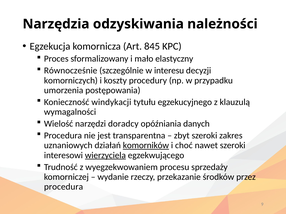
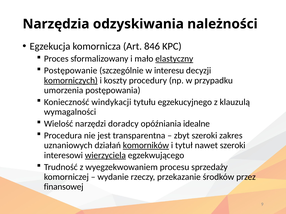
845: 845 -> 846 (152, 46)
elastyczny underline: none -> present (174, 59)
Równocześnie: Równocześnie -> Postępowanie (71, 71)
komorniczych underline: none -> present (71, 81)
danych: danych -> idealne (196, 124)
choć: choć -> tytuł (184, 146)
procedura: procedura -> finansowej (64, 187)
